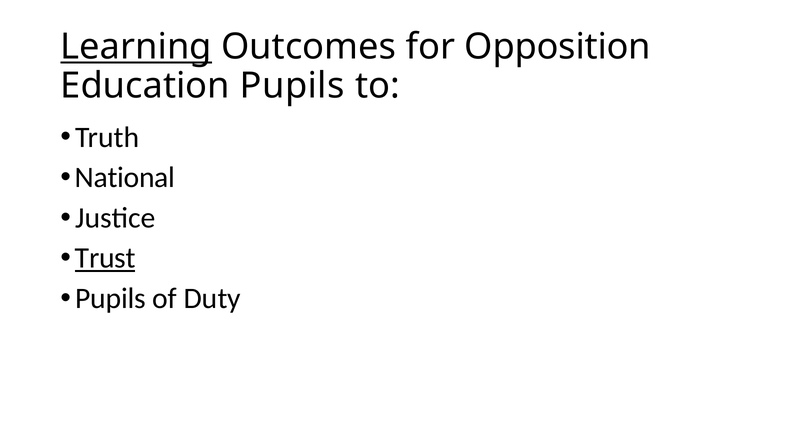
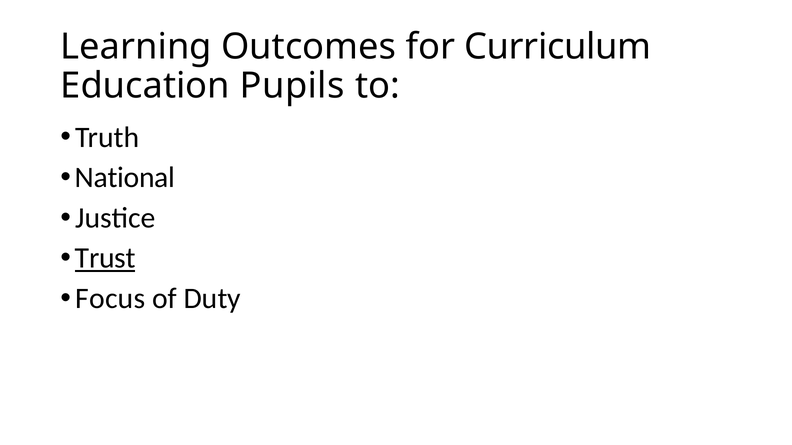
Learning underline: present -> none (136, 47)
Opposition: Opposition -> Curriculum (558, 47)
Pupils: Pupils -> Focus (110, 299)
